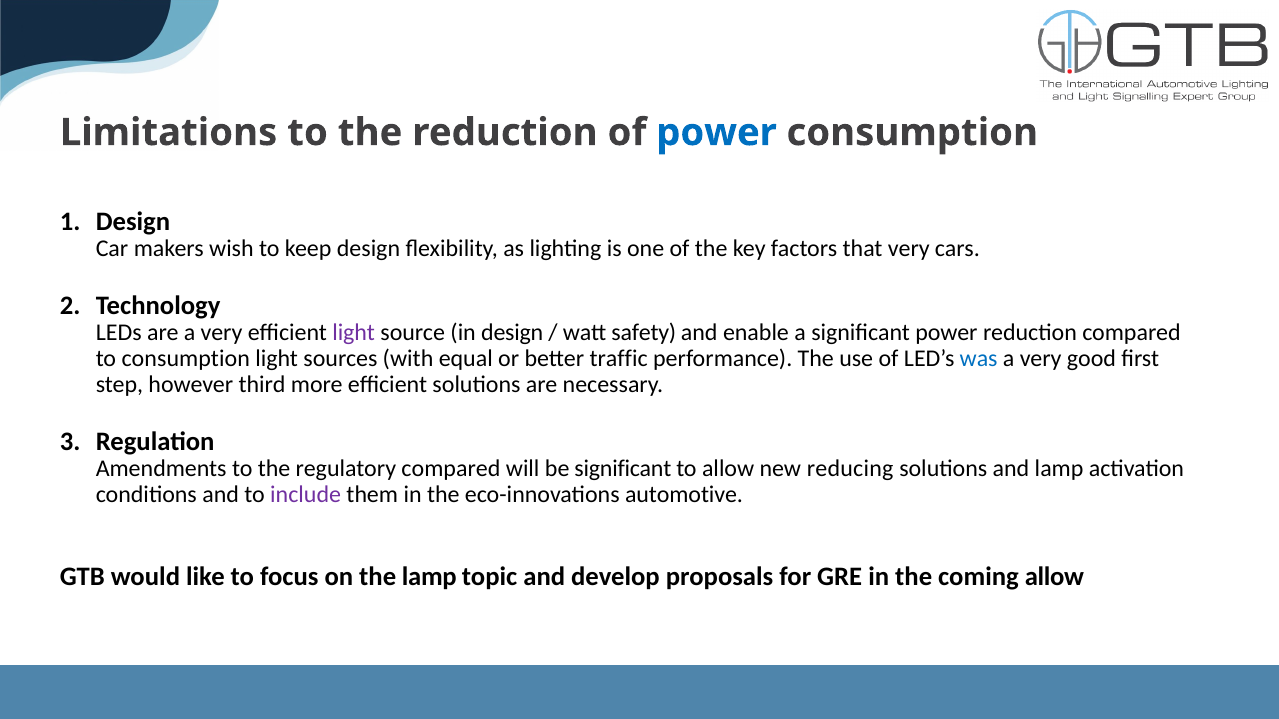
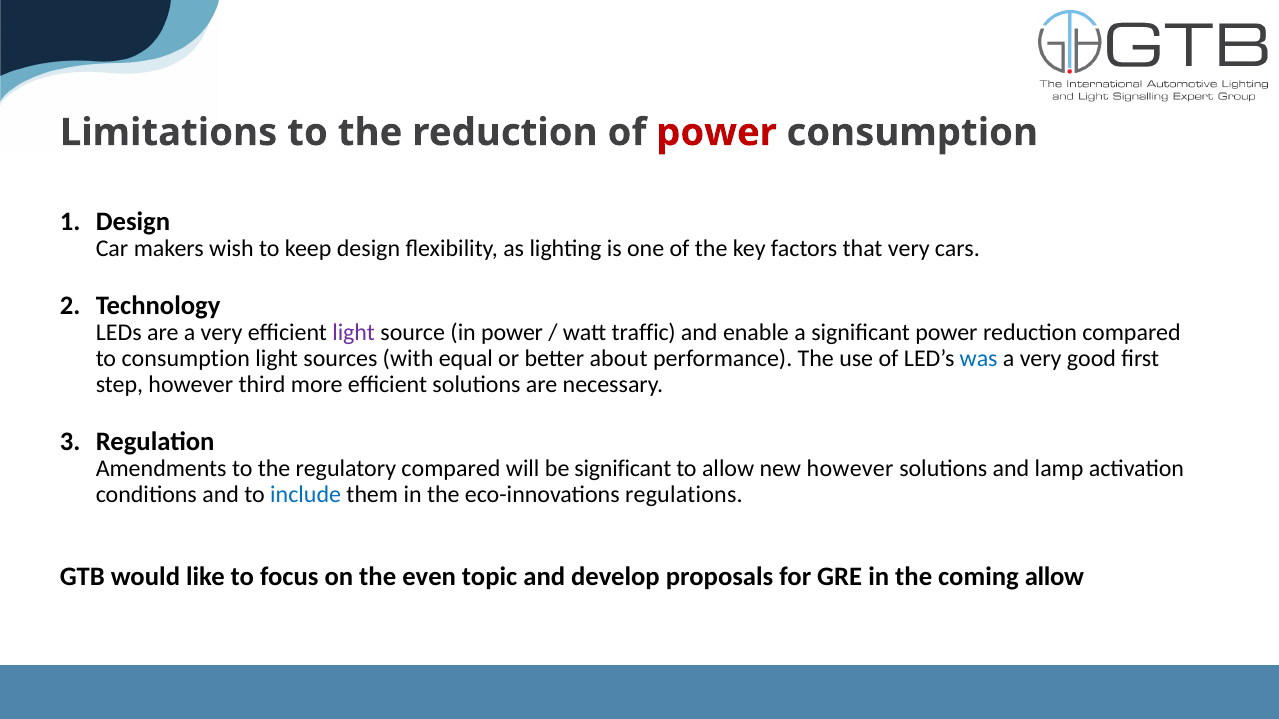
power colour: blue -> red (717, 133)
in design: design -> power (512, 333)
safety: safety -> traffic (644, 333)
traffic: traffic -> about (619, 359)
new reducing: reducing -> however (850, 469)
include colour: purple -> blue (306, 495)
automotive: automotive -> regulations (684, 495)
the lamp: lamp -> even (429, 578)
